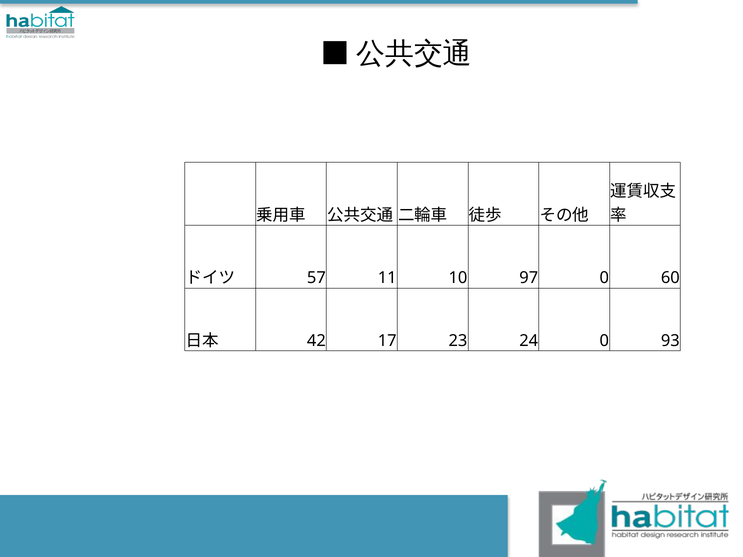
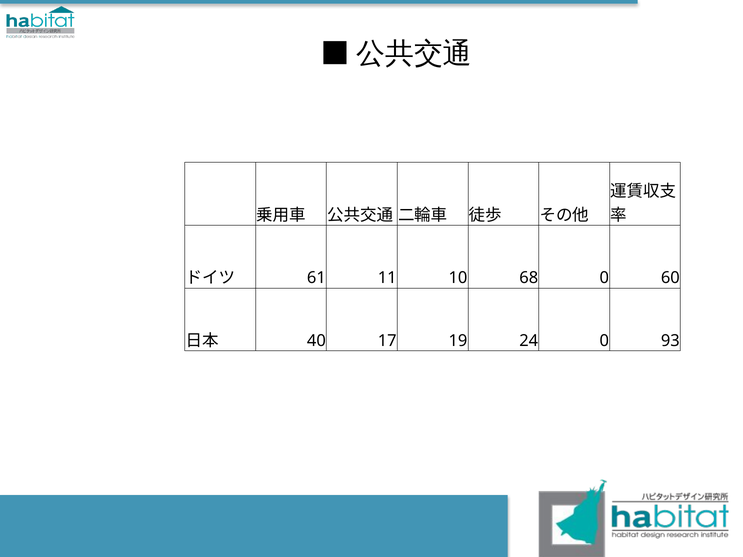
57: 57 -> 61 (316, 278)
97: 97 -> 68 (529, 278)
42: 42 -> 40 (316, 341)
23: 23 -> 19 (458, 341)
